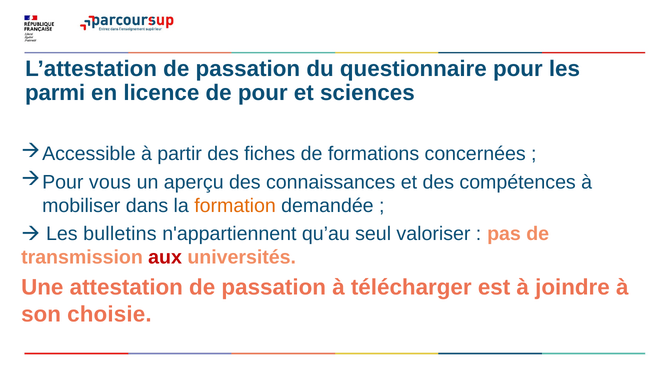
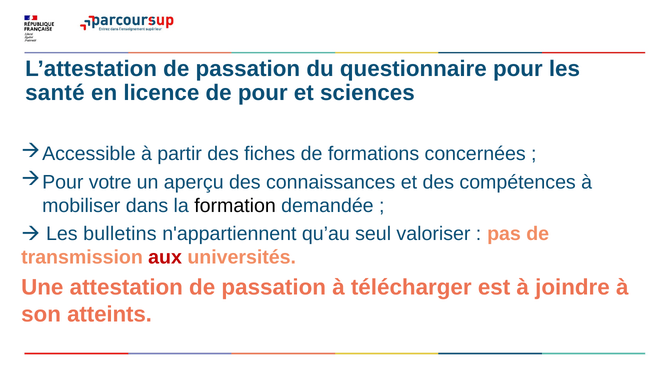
parmi: parmi -> santé (55, 93)
vous: vous -> votre (110, 182)
formation colour: orange -> black (235, 206)
choisie: choisie -> atteints (110, 314)
